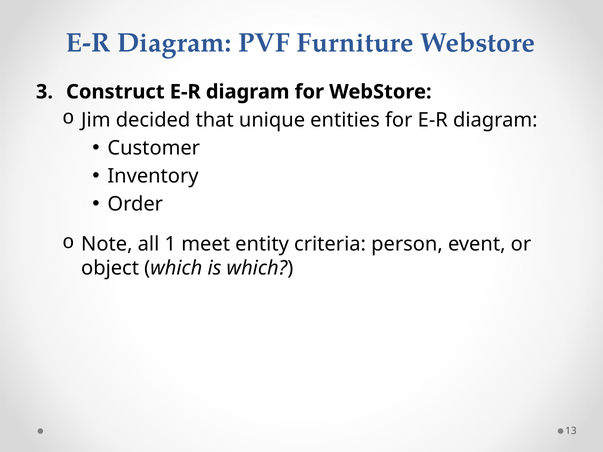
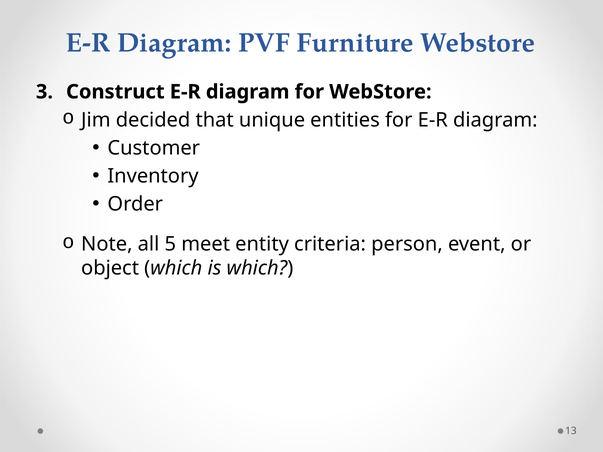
1: 1 -> 5 (170, 244)
